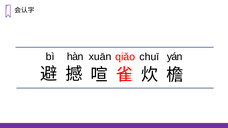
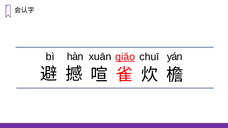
qiǎo underline: none -> present (125, 57)
